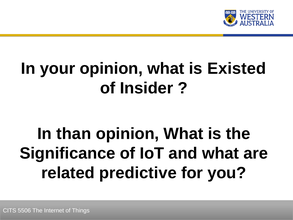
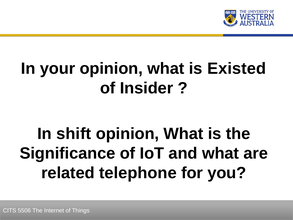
than: than -> shift (74, 134)
predictive: predictive -> telephone (138, 173)
